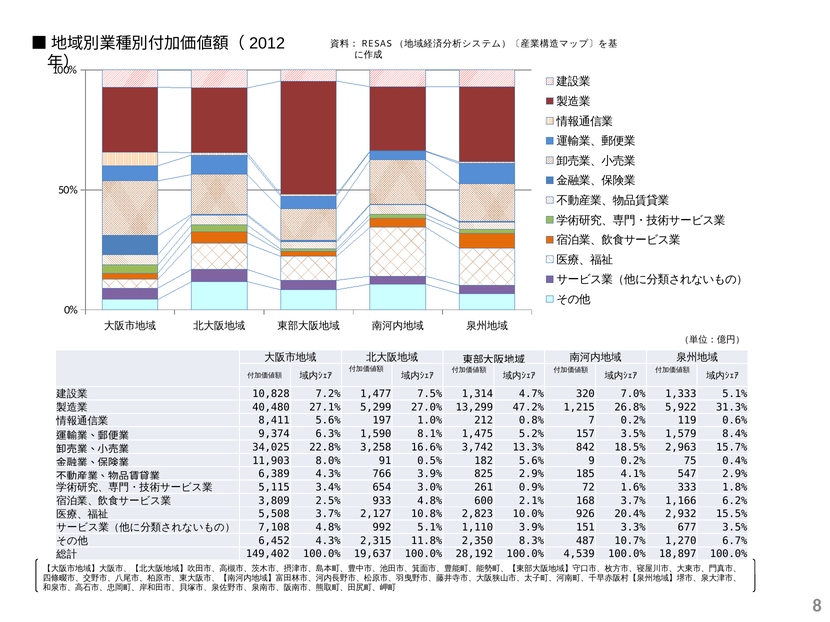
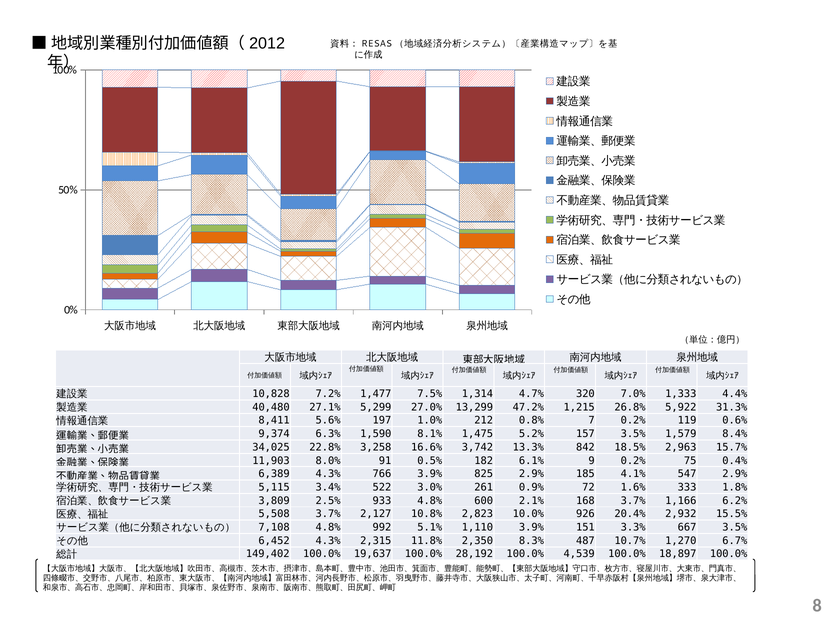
1,333 5.1%: 5.1% -> 4.4% (735, 394)
182 5.6%: 5.6% -> 6.1% (531, 461)
654: 654 -> 522 (382, 488)
677: 677 -> 667 (687, 528)
